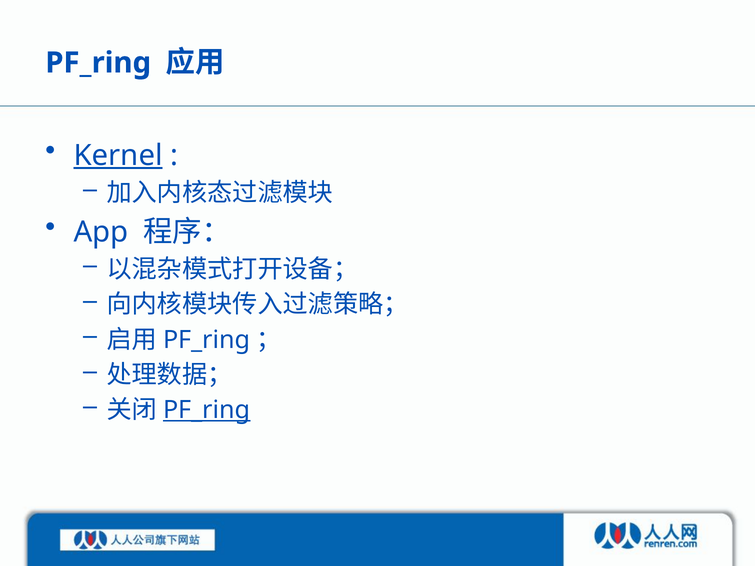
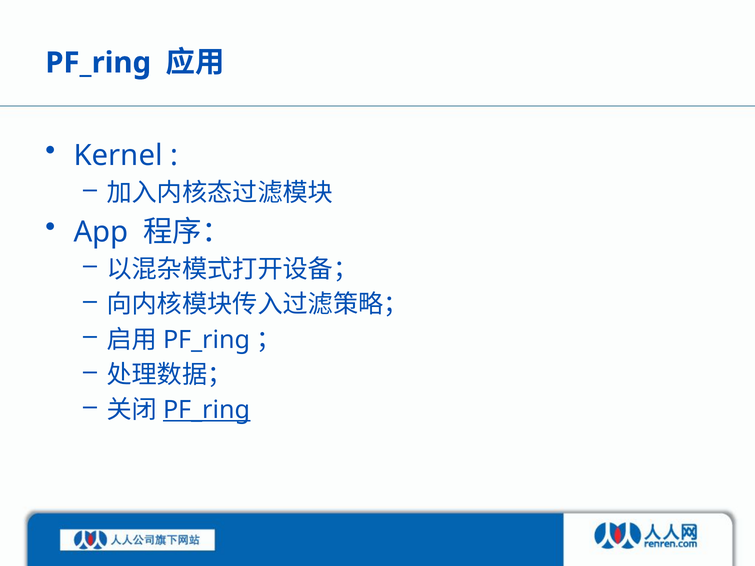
Kernel underline: present -> none (118, 156)
